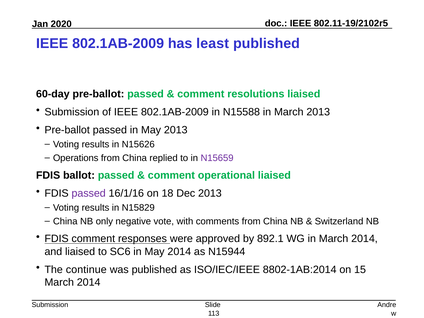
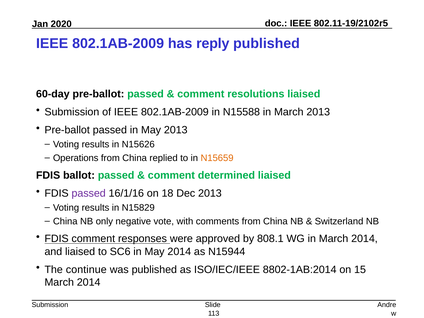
least: least -> reply (213, 43)
N15659 colour: purple -> orange (217, 158)
operational: operational -> determined (226, 175)
892.1: 892.1 -> 808.1 (270, 239)
